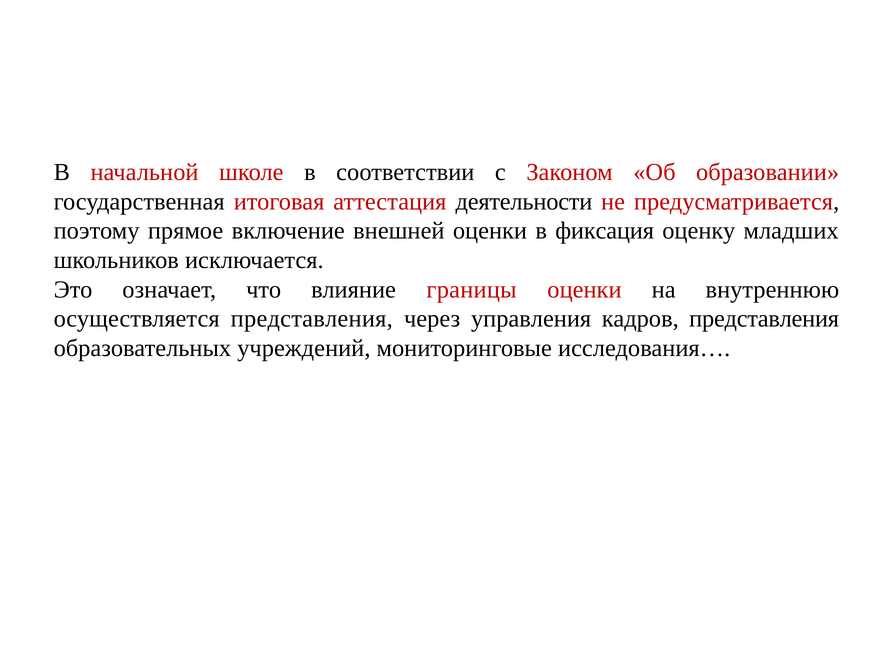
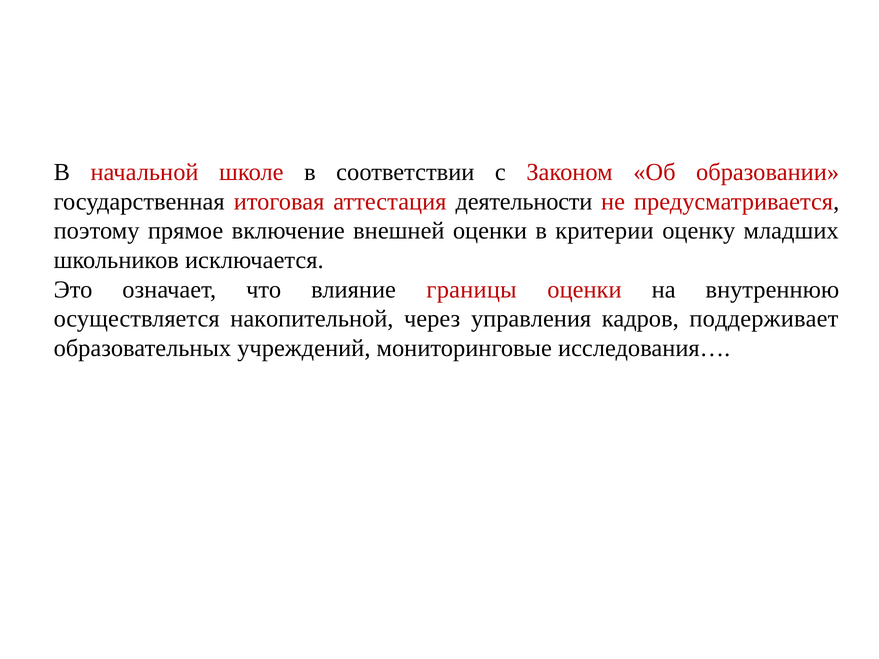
фиксация: фиксация -> критерии (604, 231)
осуществляется представления: представления -> накопительной (312, 319)
кадров представления: представления -> поддерживает (764, 319)
